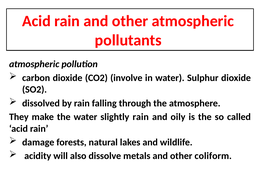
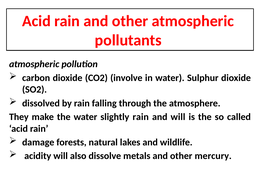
and oily: oily -> will (178, 117)
coliform: coliform -> mercury (213, 156)
